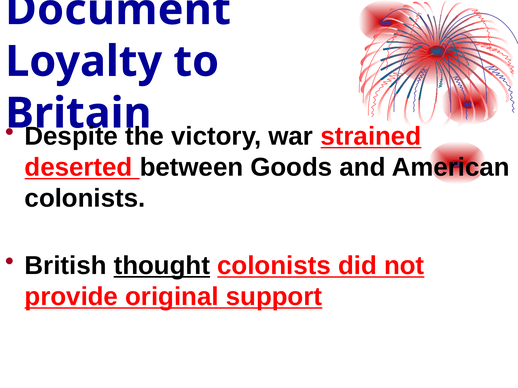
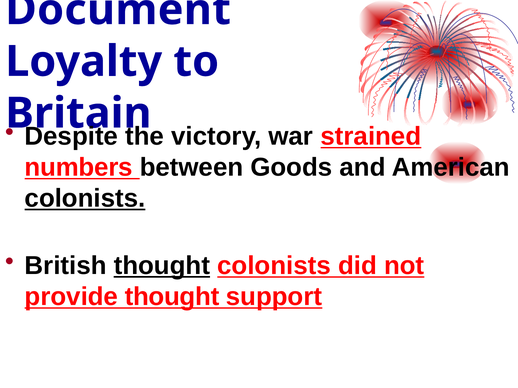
deserted: deserted -> numbers (79, 168)
colonists underline: none -> present (85, 199)
provide original: original -> thought (172, 297)
